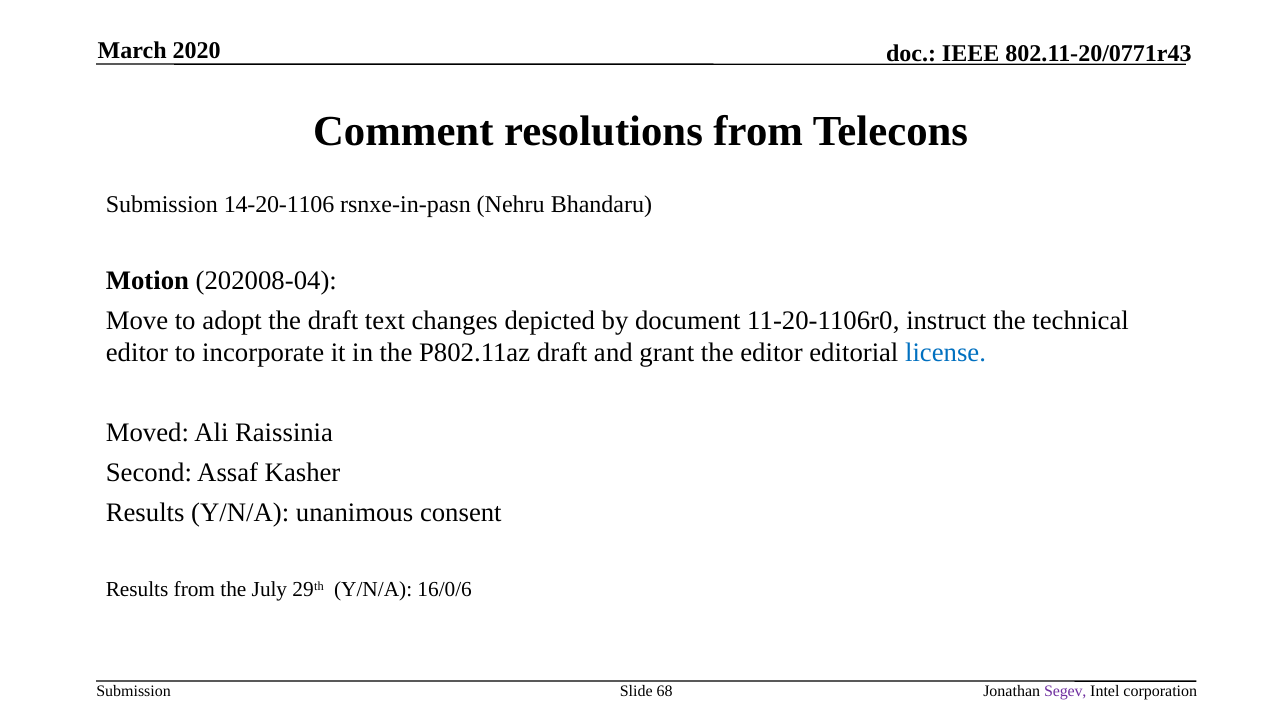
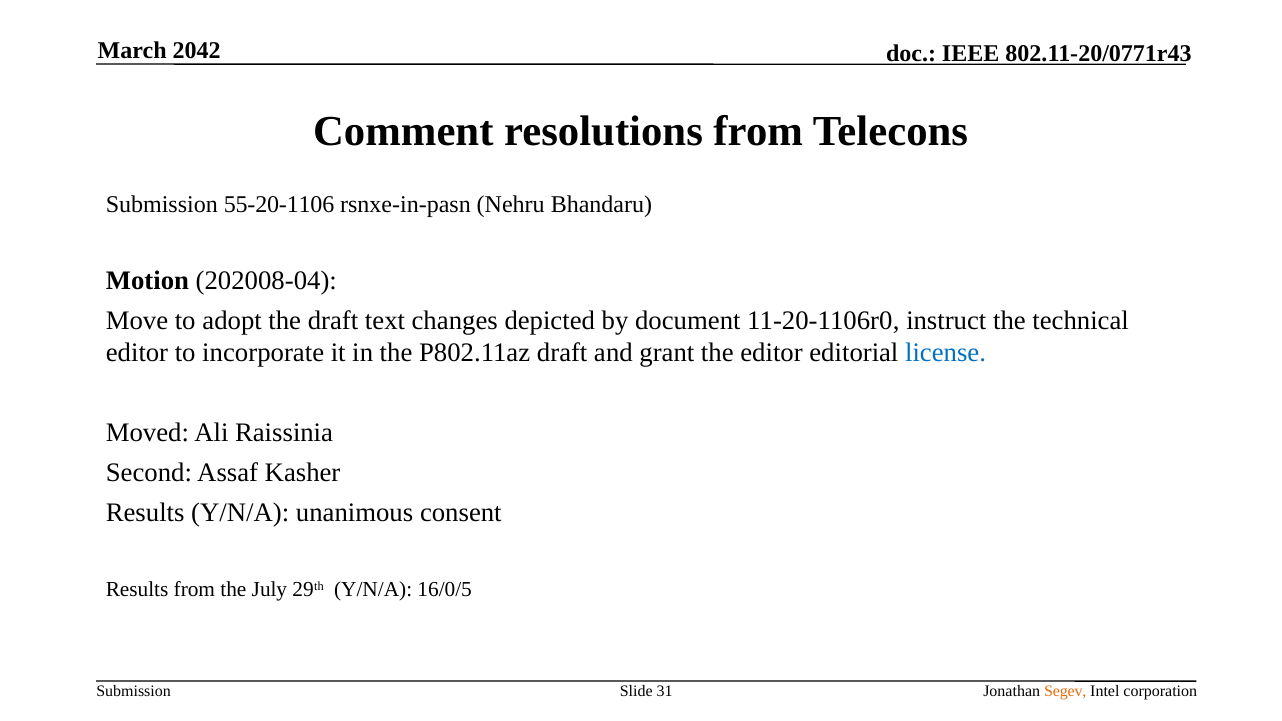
2020: 2020 -> 2042 (197, 51)
14-20-1106: 14-20-1106 -> 55-20-1106 (279, 205)
16/0/6: 16/0/6 -> 16/0/5 (445, 590)
68: 68 -> 31 (665, 692)
Segev colour: purple -> orange (1065, 692)
